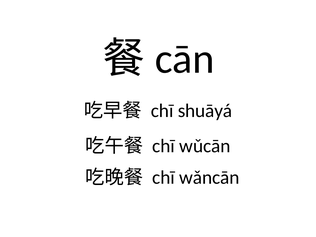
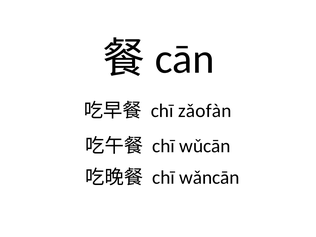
shuāyá: shuāyá -> zǎofàn (205, 111)
